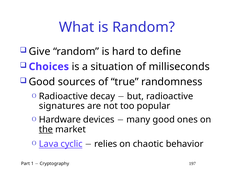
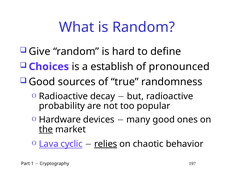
situation: situation -> establish (112, 67)
milliseconds: milliseconds -> pronounced (179, 67)
signatures: signatures -> probability (62, 106)
relies underline: none -> present (106, 144)
